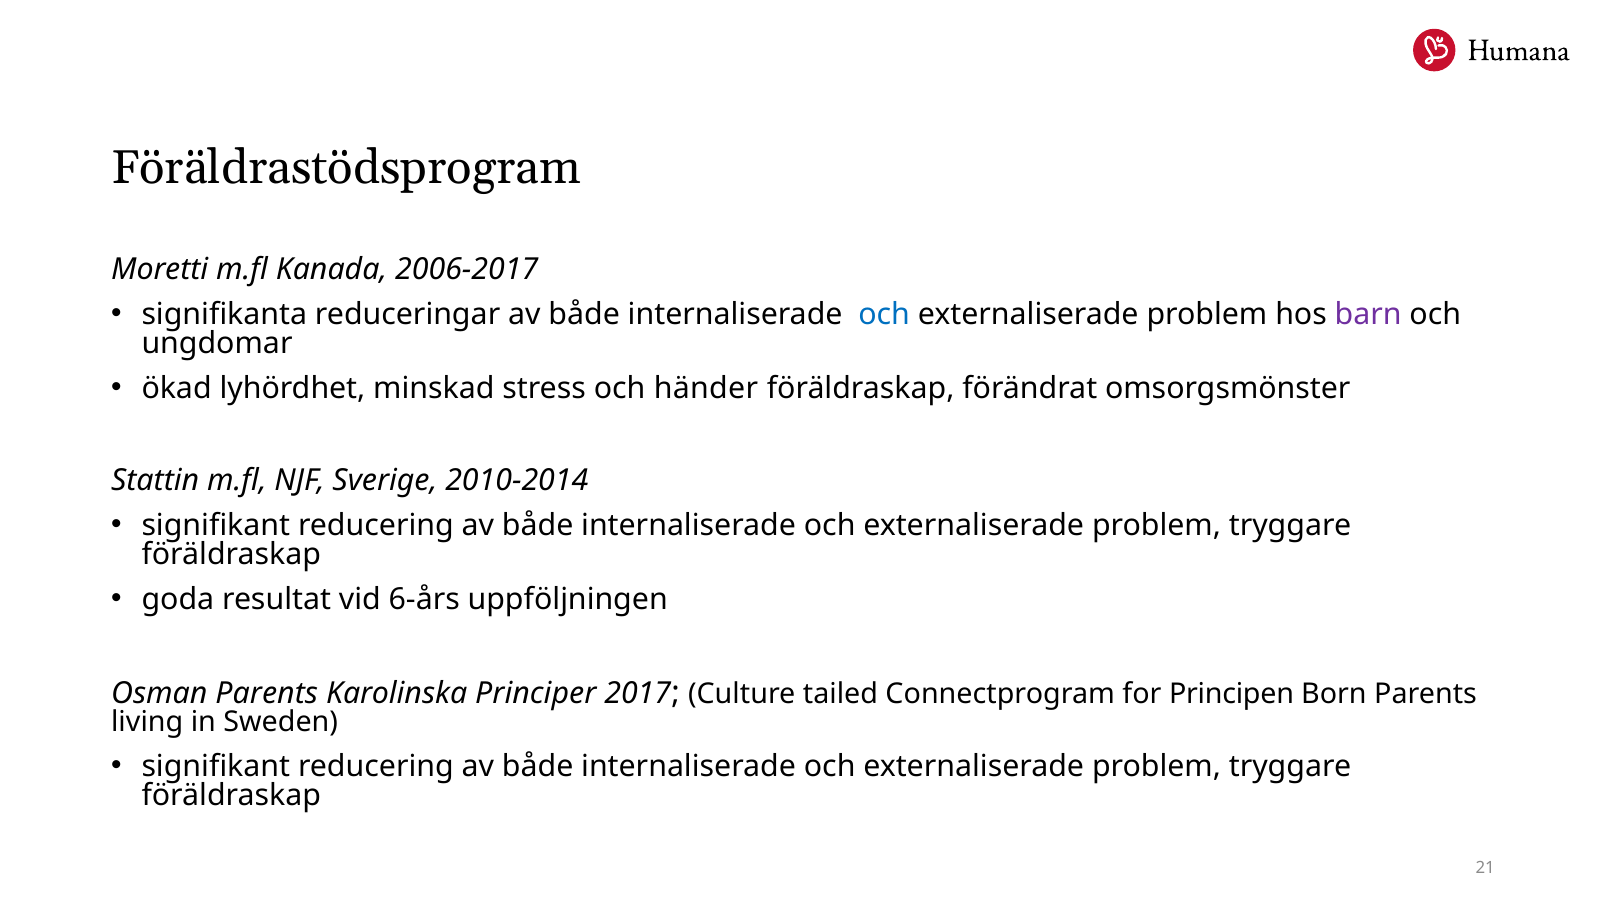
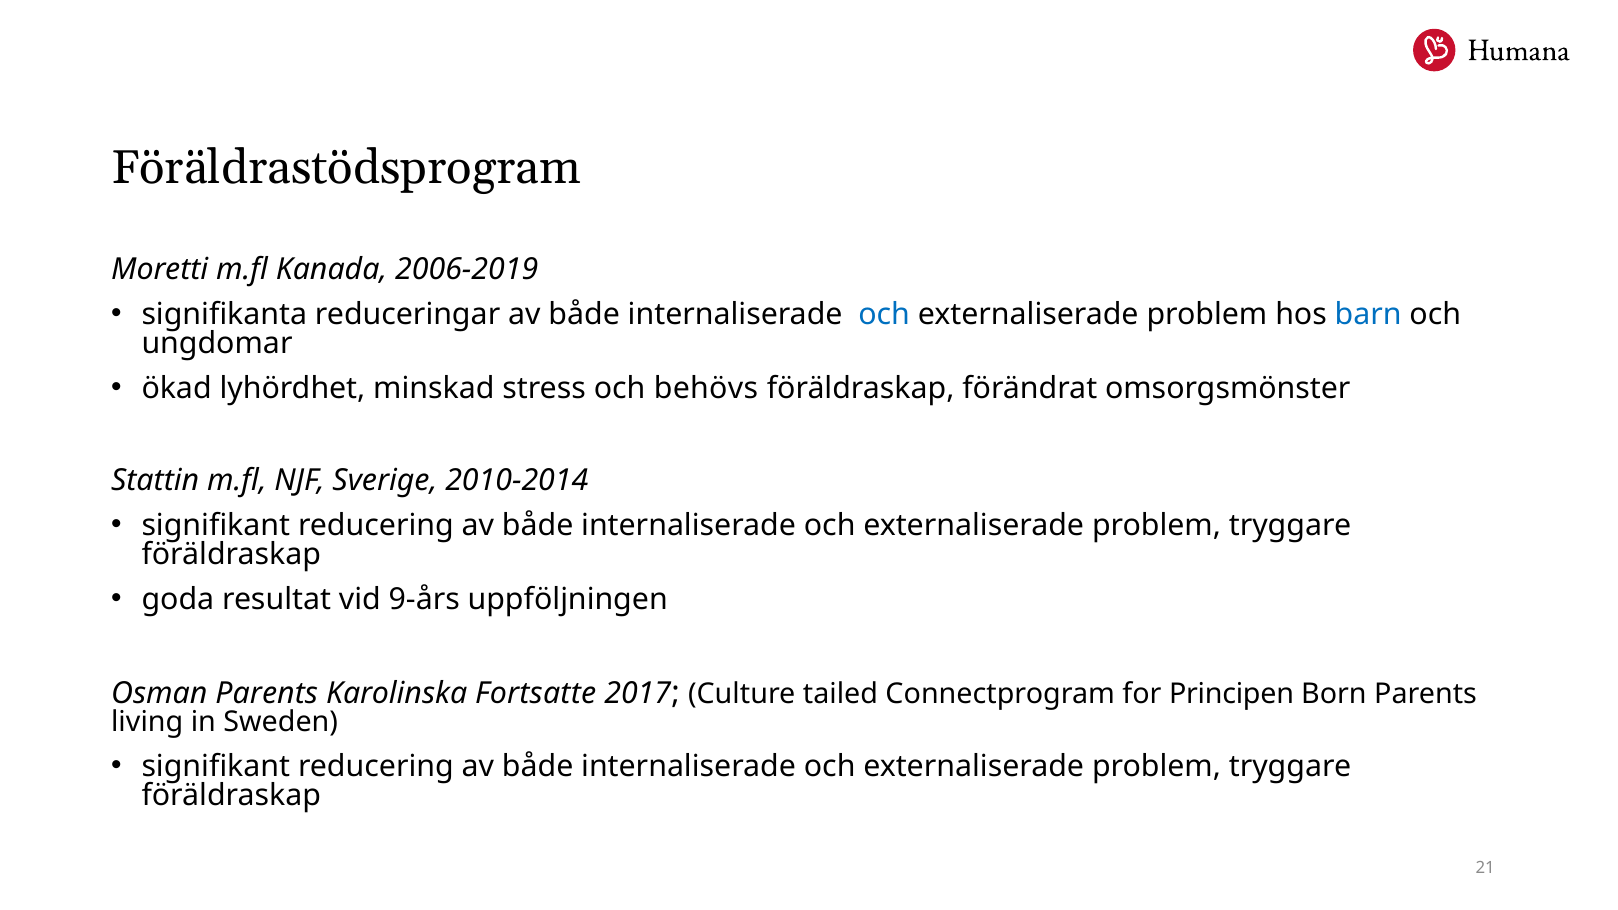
2006-2017: 2006-2017 -> 2006-2019 (467, 270)
barn colour: purple -> blue (1368, 314)
händer: händer -> behövs (706, 388)
6-års: 6-års -> 9-års (424, 600)
Principer: Principer -> Fortsatte (536, 693)
